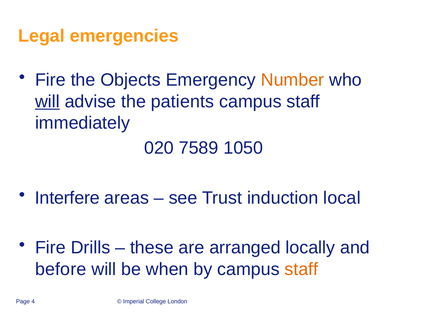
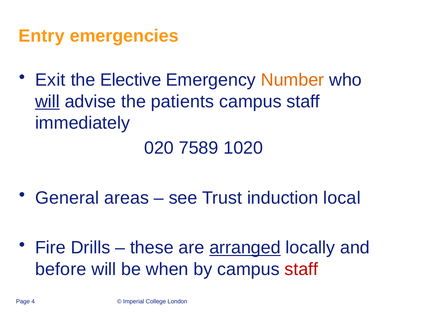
Legal: Legal -> Entry (41, 36)
Fire: Fire -> Exit (50, 80)
Objects: Objects -> Elective (131, 80)
1050: 1050 -> 1020 (243, 148)
Interfere: Interfere -> General (67, 198)
arranged underline: none -> present (245, 248)
staff colour: orange -> red (301, 269)
